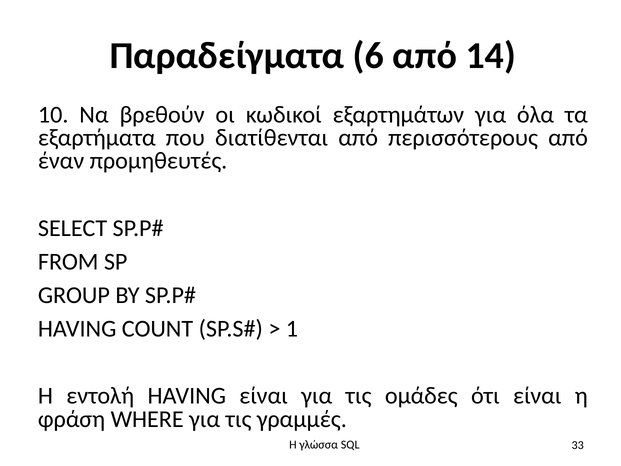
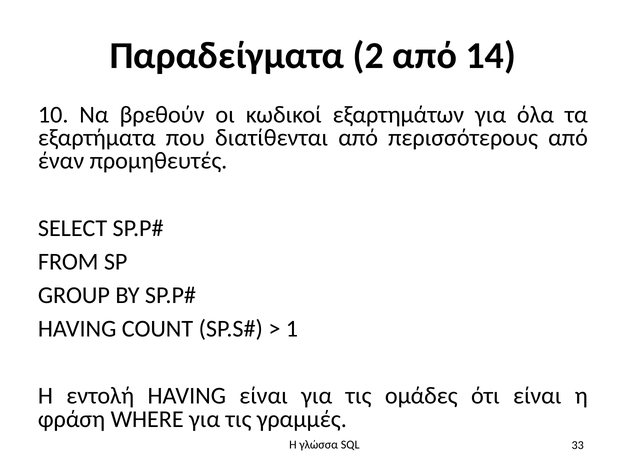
6: 6 -> 2 (368, 56)
